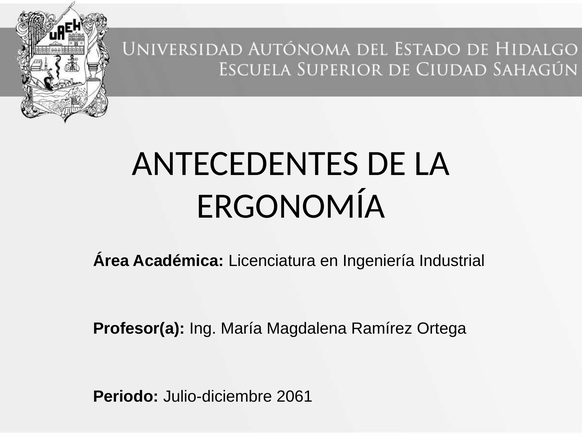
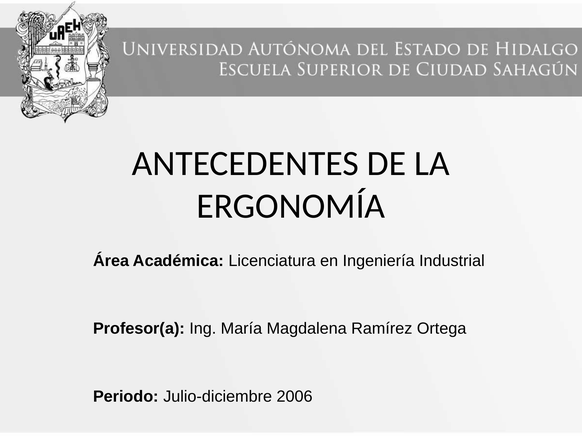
2061: 2061 -> 2006 (295, 397)
